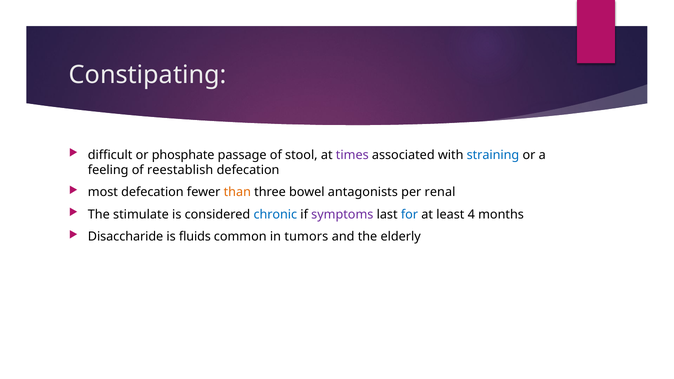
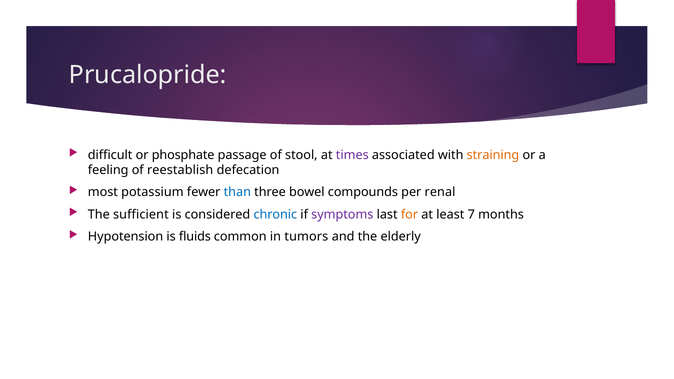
Constipating: Constipating -> Prucalopride (148, 75)
straining colour: blue -> orange (493, 155)
most defecation: defecation -> potassium (152, 192)
than colour: orange -> blue (237, 192)
antagonists: antagonists -> compounds (363, 192)
stimulate: stimulate -> sufficient (141, 214)
for colour: blue -> orange (409, 214)
4: 4 -> 7 (471, 214)
Disaccharide: Disaccharide -> Hypotension (126, 237)
